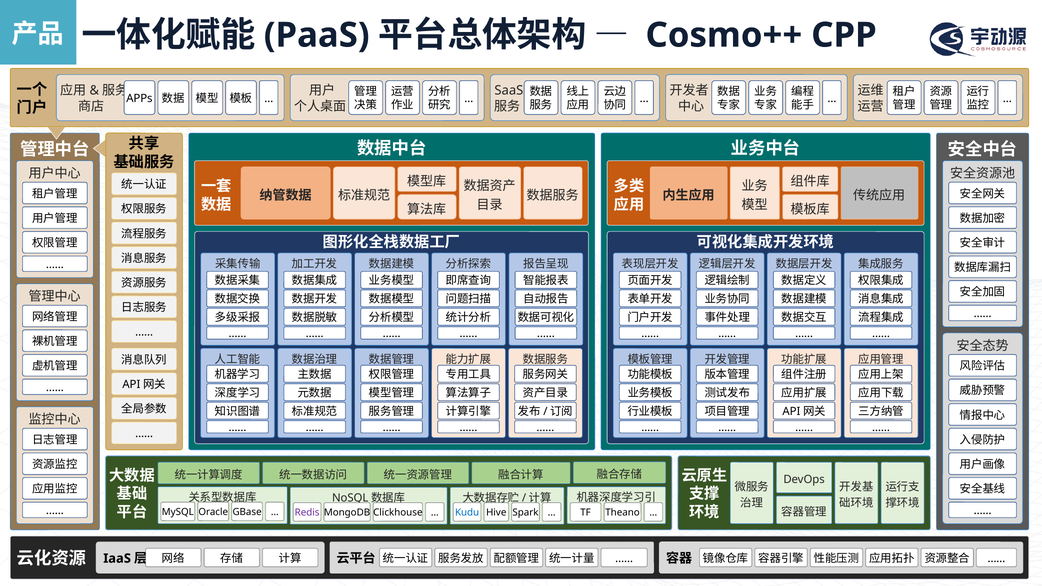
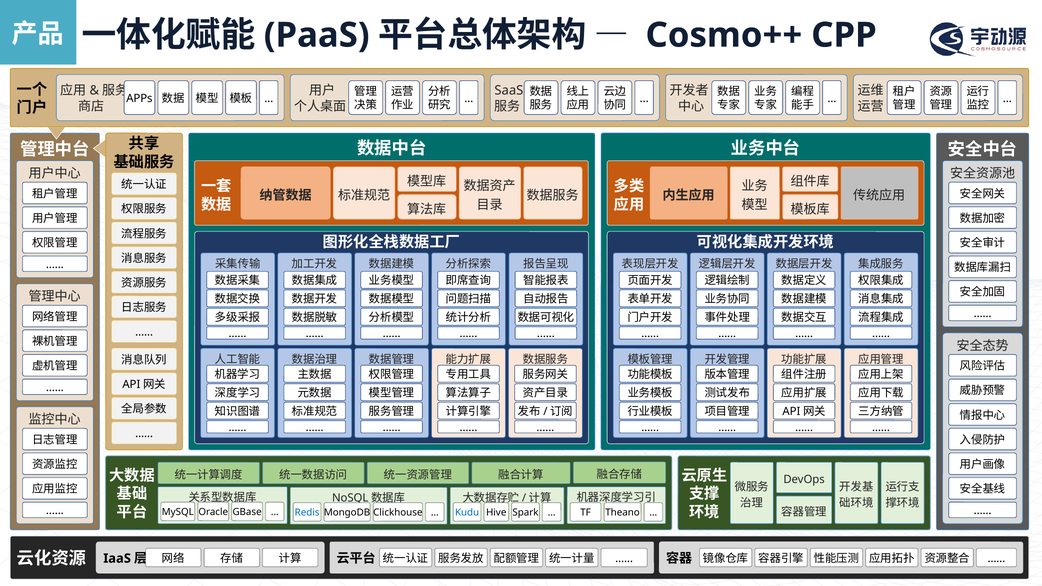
Redis colour: purple -> blue (307, 513)
